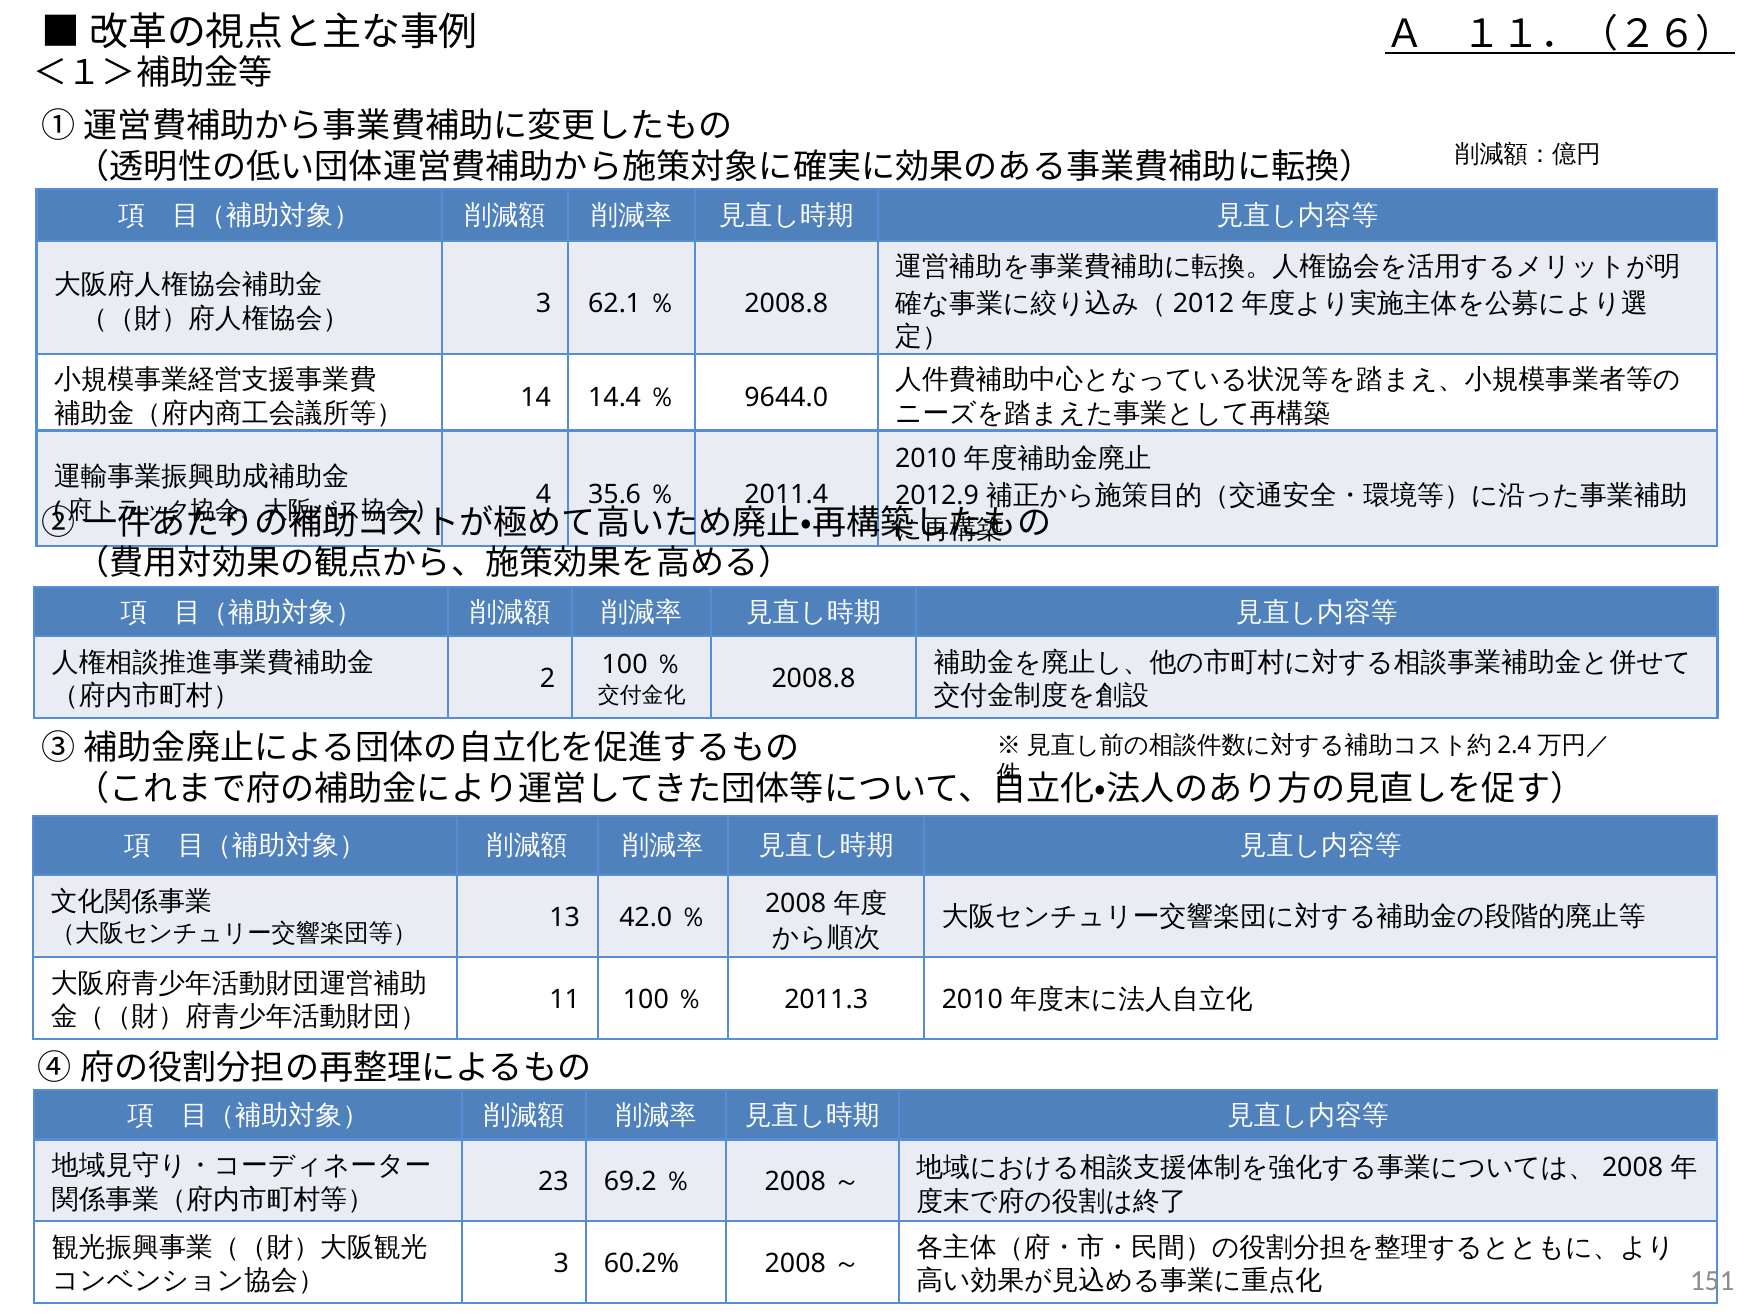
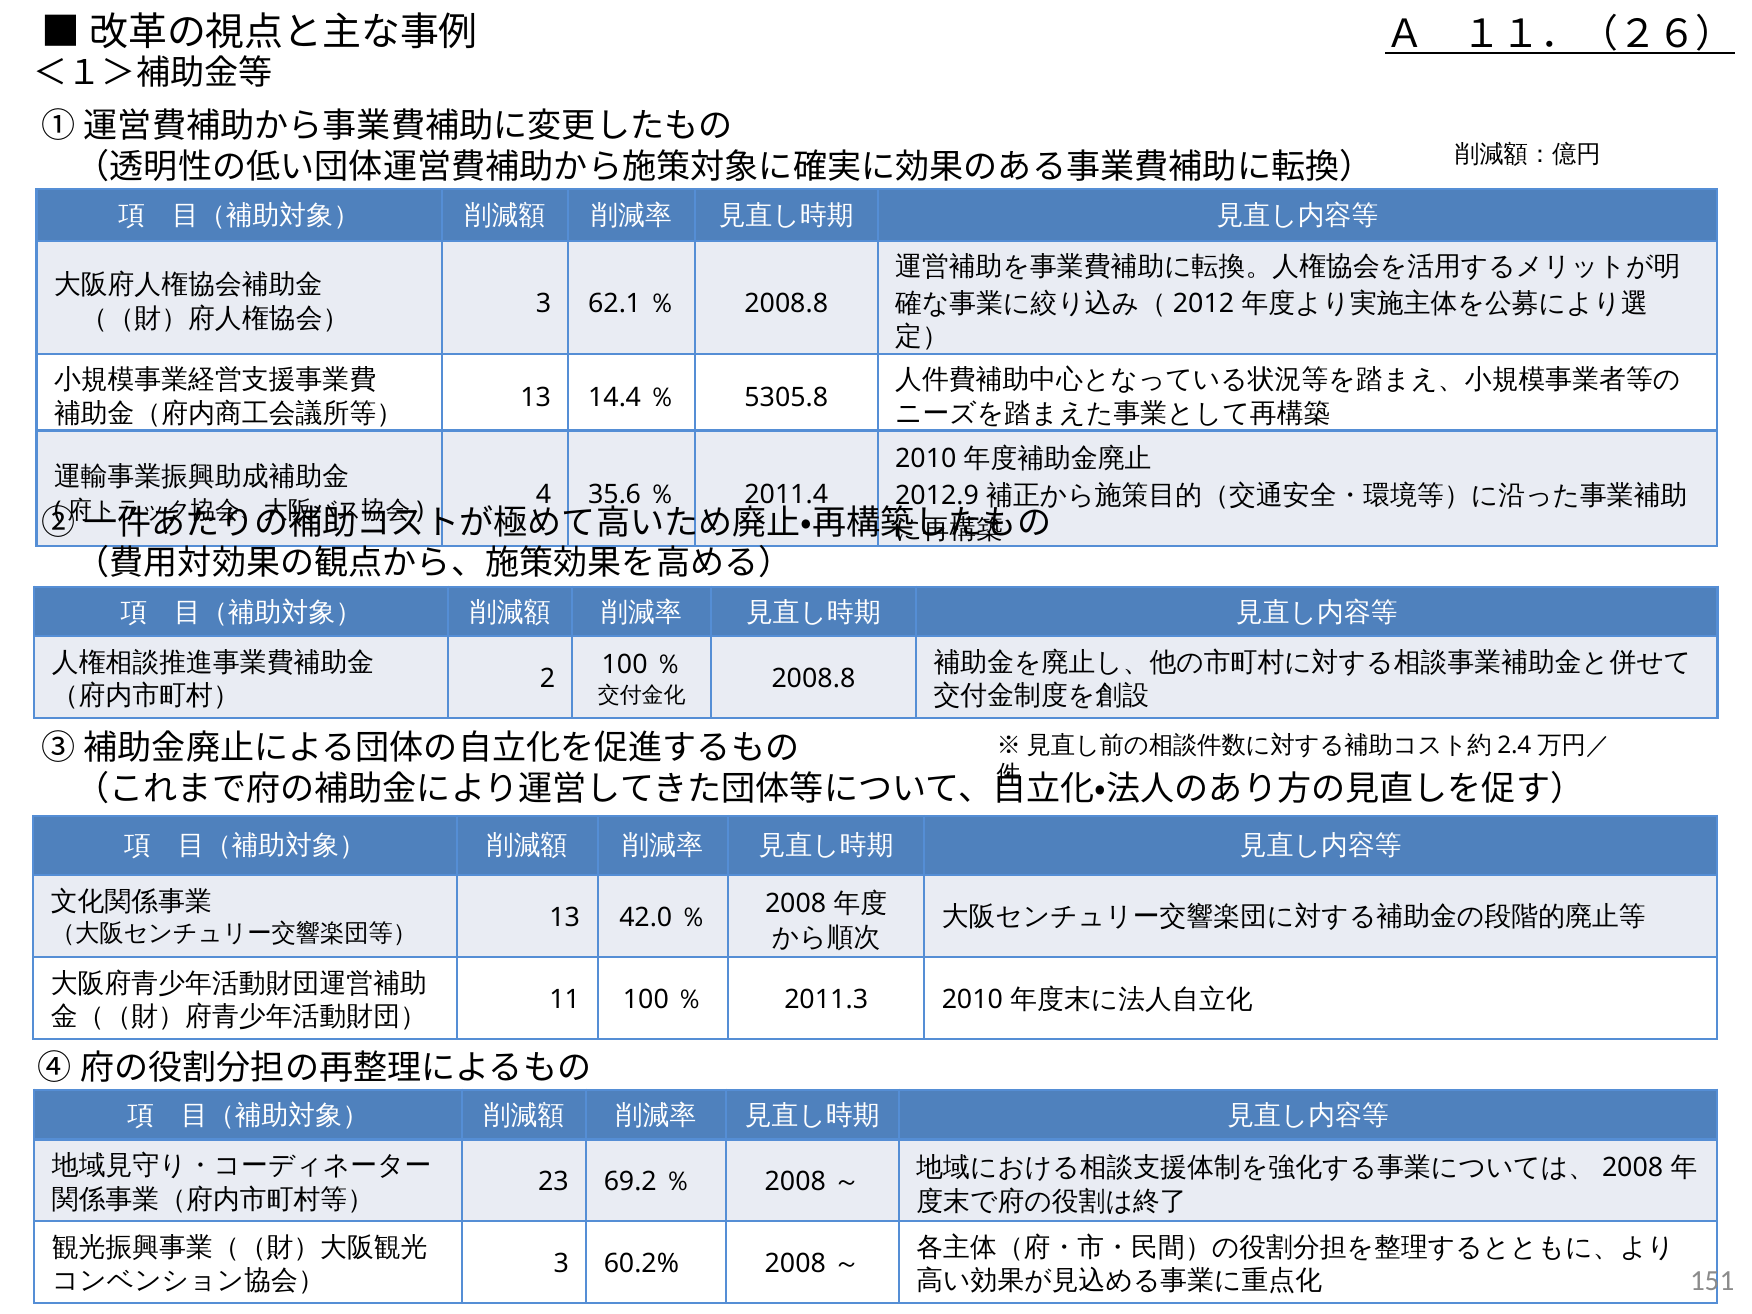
14: 14 -> 13 (536, 398)
9644.0: 9644.0 -> 5305.8 (786, 398)
